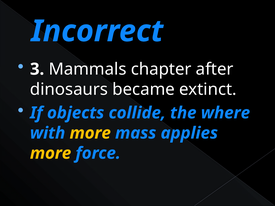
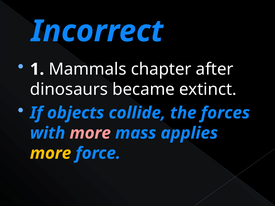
3: 3 -> 1 (37, 69)
where: where -> forces (225, 113)
more colour: yellow -> pink (90, 133)
